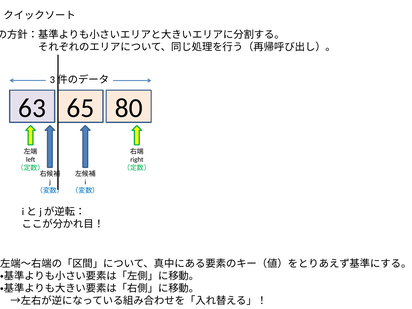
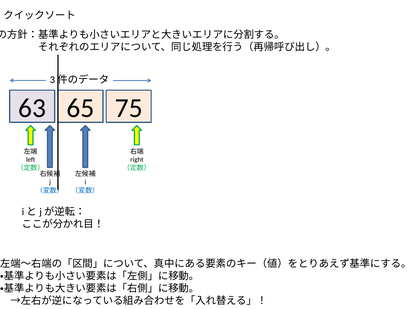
80: 80 -> 75 (129, 108)
